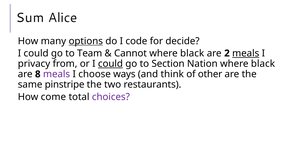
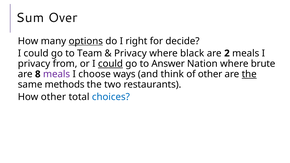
Alice: Alice -> Over (63, 18)
code: code -> right (136, 41)
Cannot: Cannot -> Privacy (130, 53)
meals underline: present -> none (246, 53)
Section: Section -> Answer (168, 64)
Nation where black: black -> brute (263, 64)
the underline: none -> present (249, 74)
pinstripe: pinstripe -> methods (65, 85)
How come: come -> other (53, 97)
choices colour: purple -> blue (111, 97)
